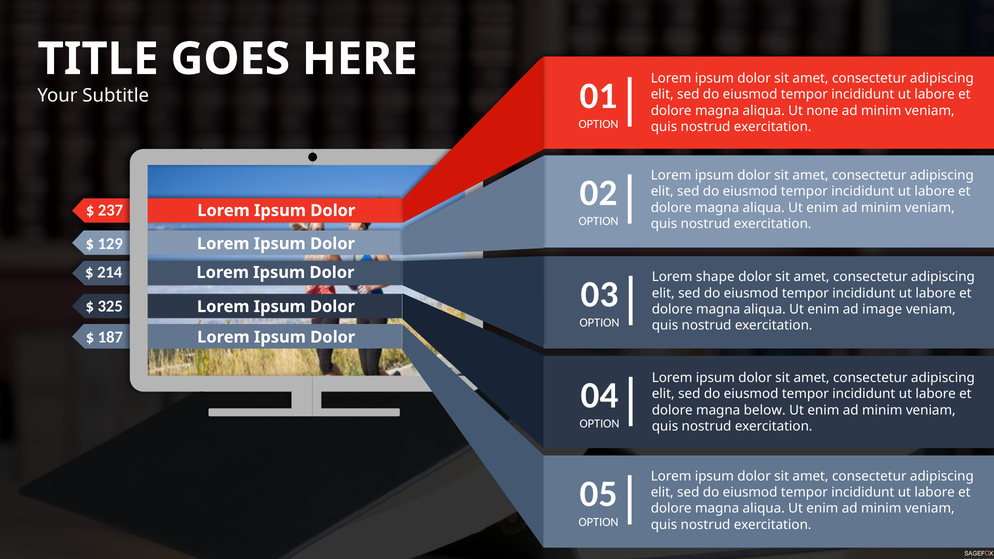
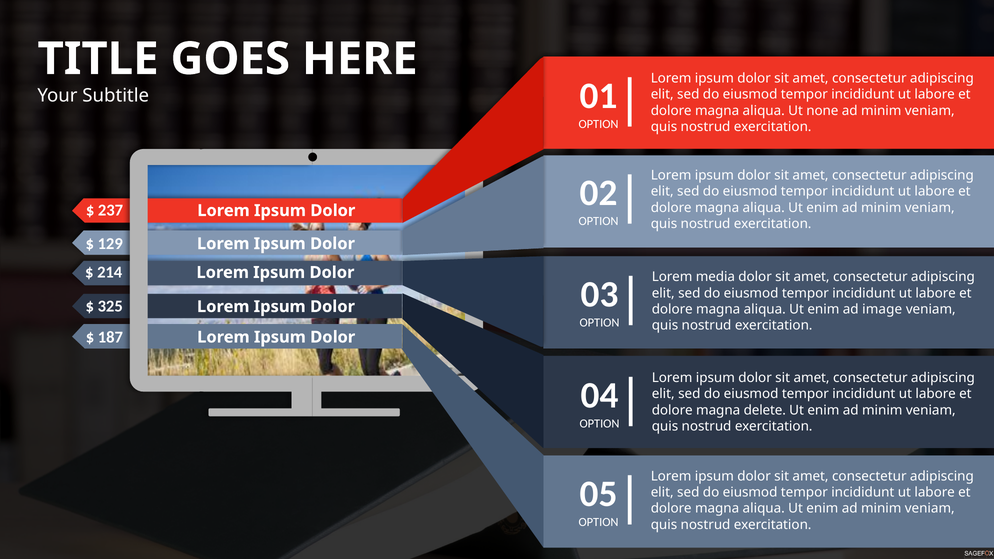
shape: shape -> media (715, 277)
below: below -> delete (765, 410)
